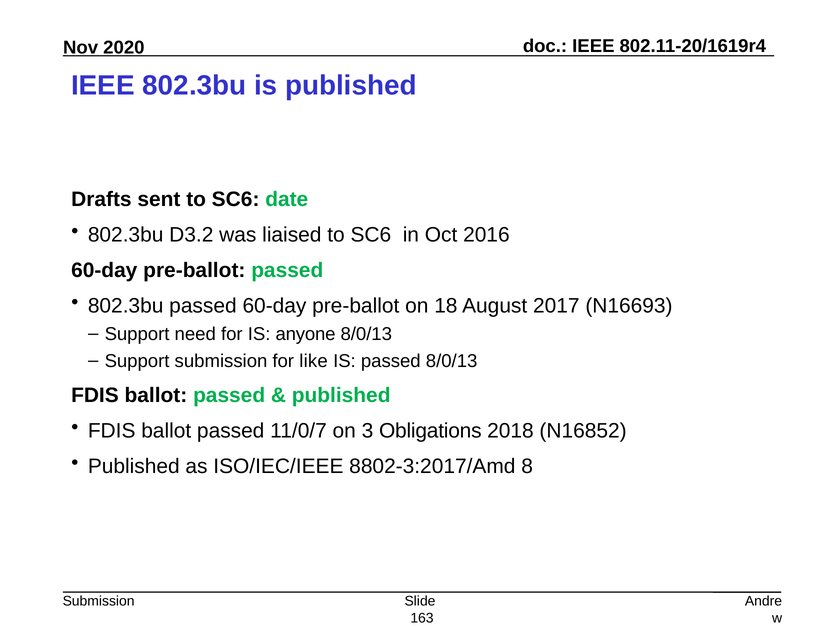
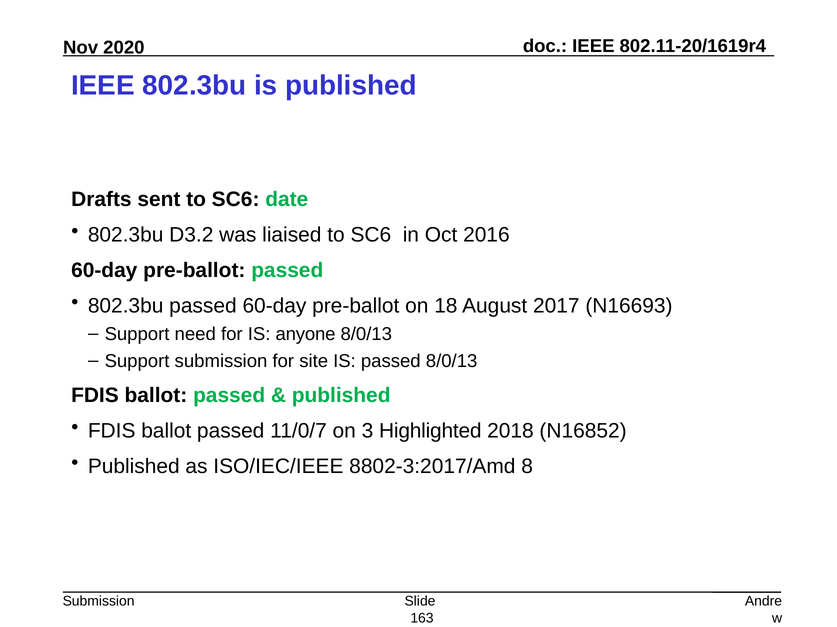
like: like -> site (314, 361)
Obligations: Obligations -> Highlighted (430, 431)
